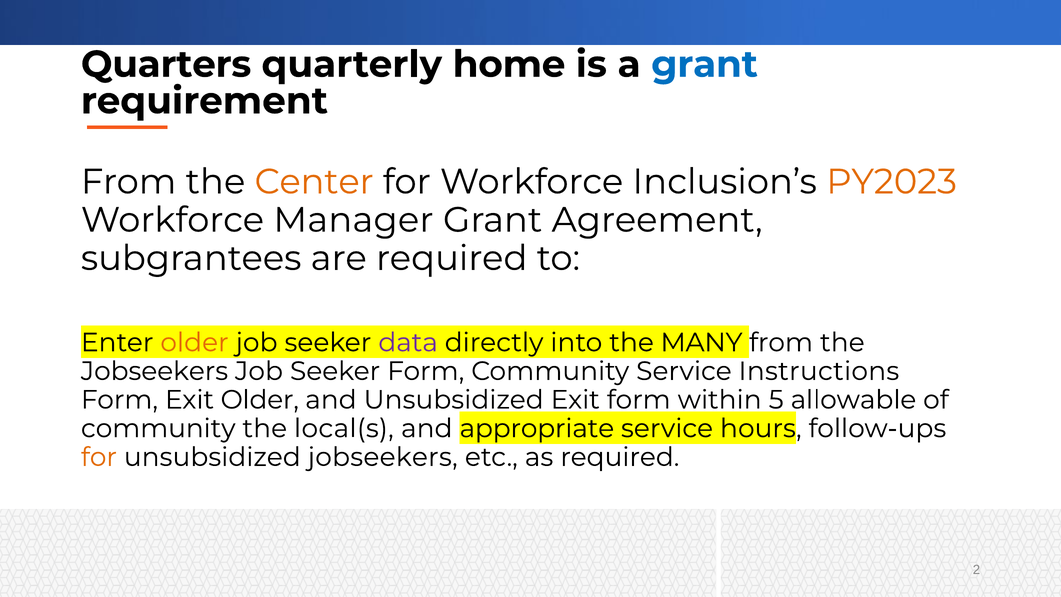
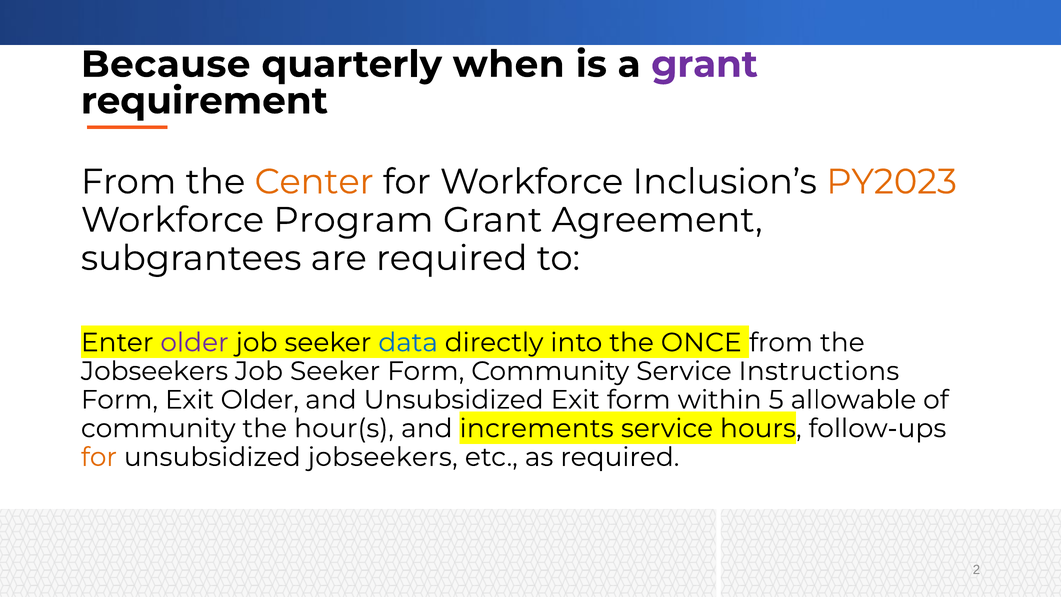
Quarters: Quarters -> Because (166, 64)
home: home -> when (509, 64)
grant colour: blue -> purple (705, 64)
Manager: Manager -> Program (353, 220)
older colour: orange -> purple (195, 342)
data colour: purple -> blue (408, 342)
MANY: MANY -> ONCE (701, 342)
local(s: local(s -> hour(s (344, 428)
appropriate: appropriate -> increments (537, 428)
